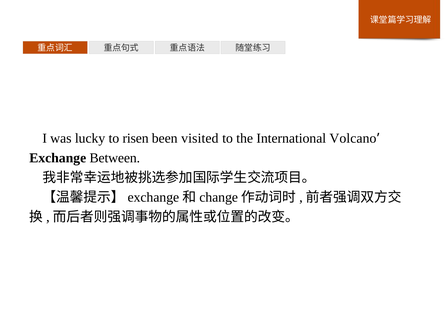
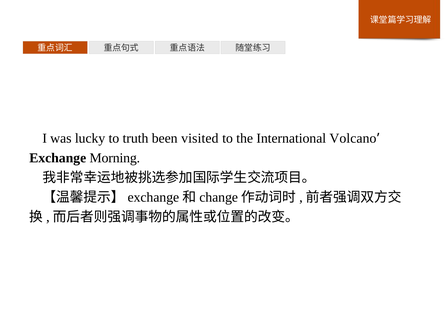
risen: risen -> truth (136, 138)
Between: Between -> Morning (115, 158)
